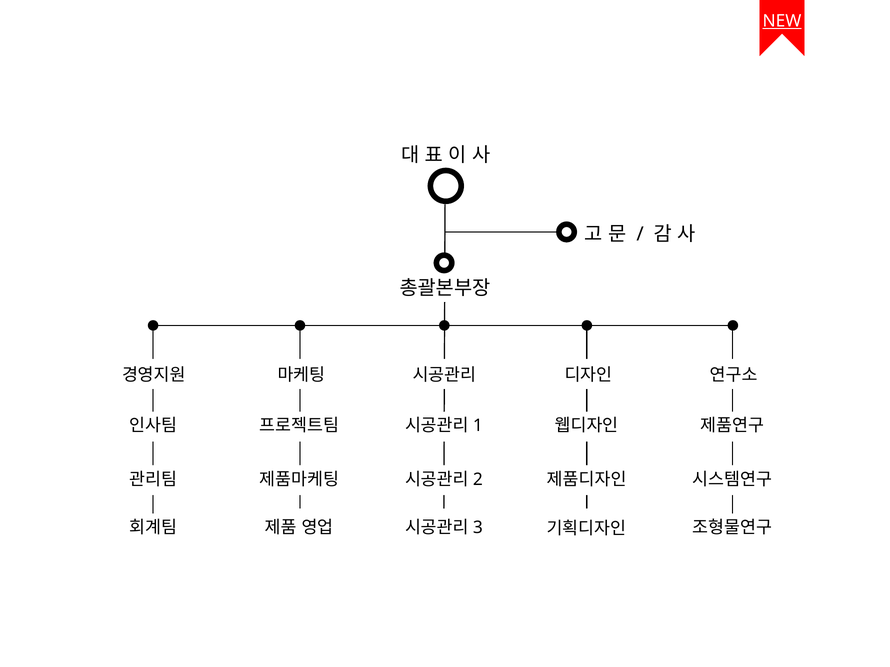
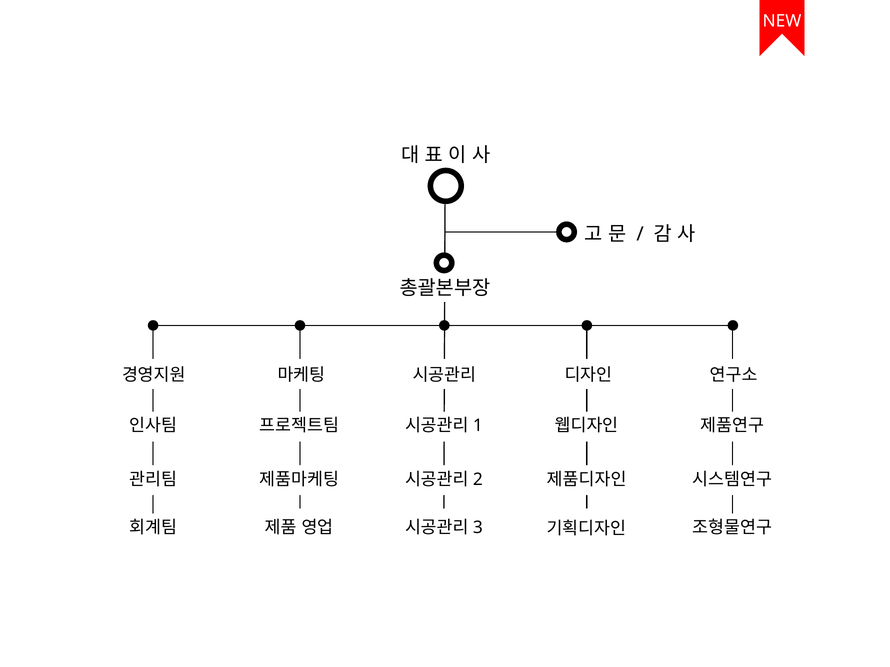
NEW underline: present -> none (782, 21)
